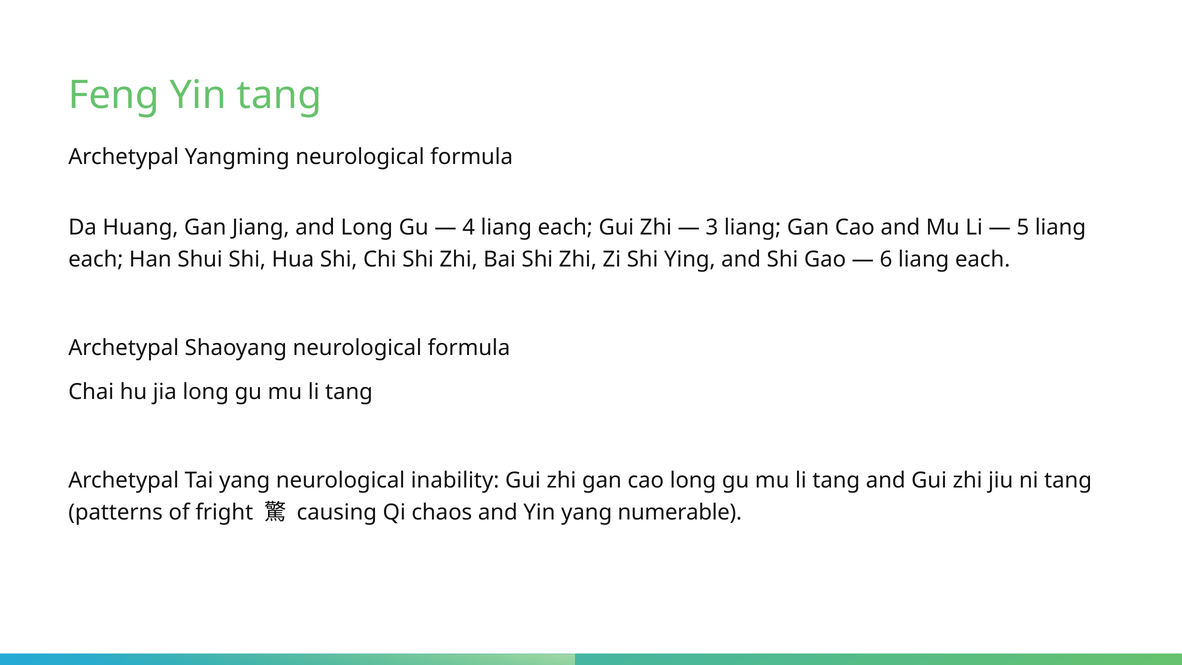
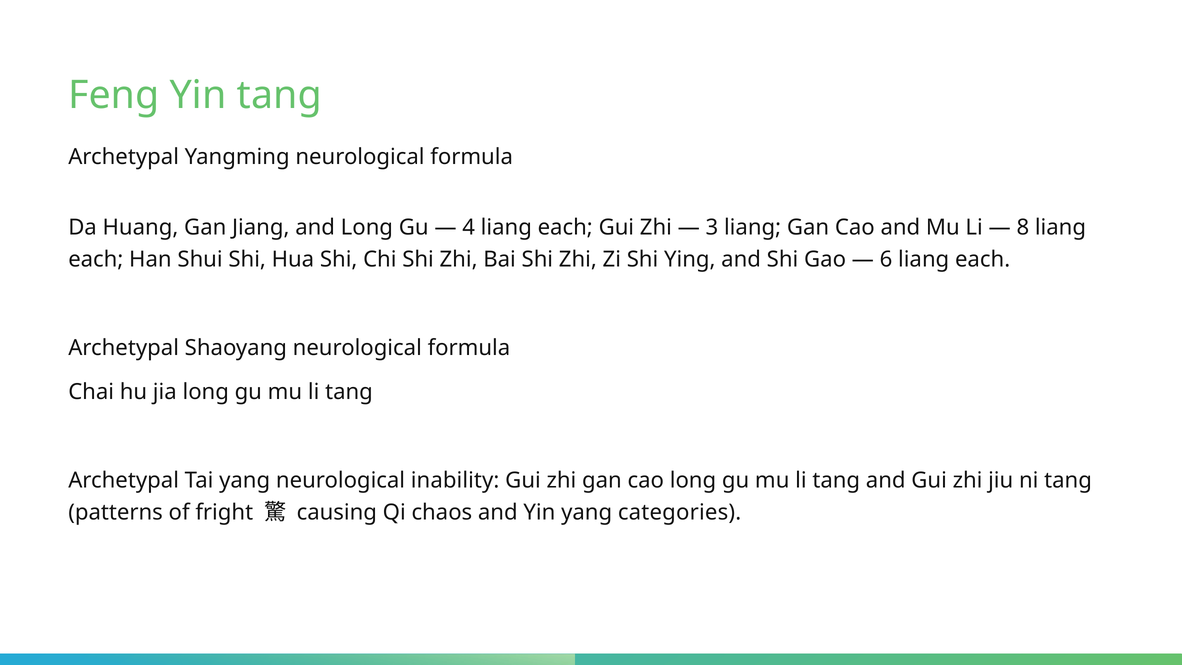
5: 5 -> 8 (1023, 228)
numerable: numerable -> categories (680, 512)
